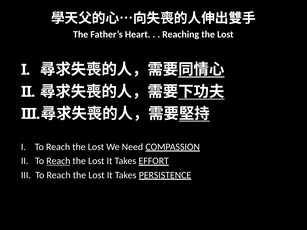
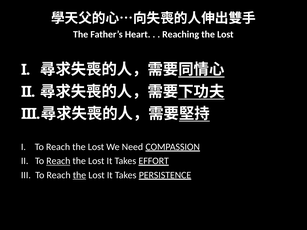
the underline: none -> present (79, 175)
